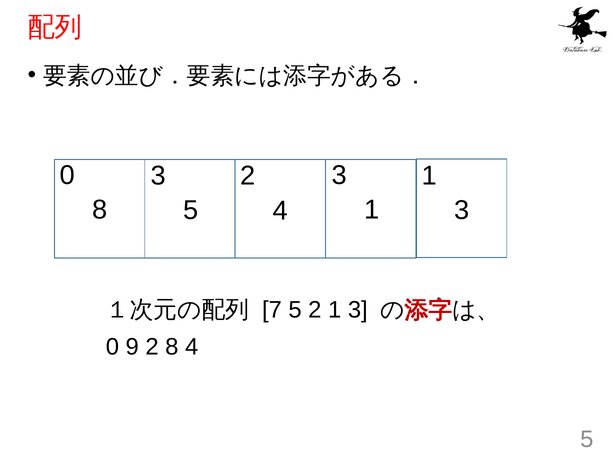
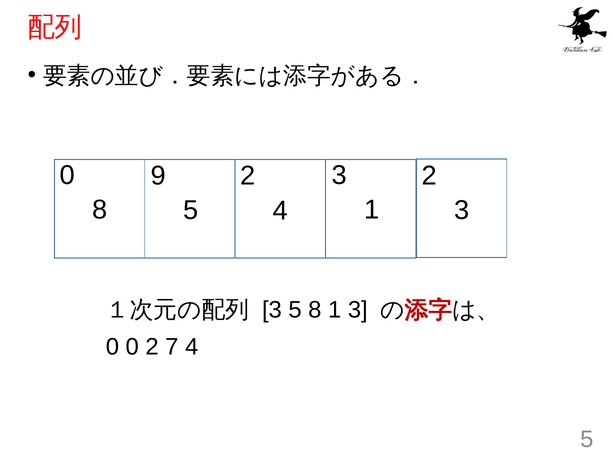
0 3: 3 -> 9 (158, 176)
3 1: 1 -> 2 (429, 176)
7: 7 -> 3 (272, 310)
5 2: 2 -> 8 (315, 310)
0 9: 9 -> 0 (132, 348)
2 8: 8 -> 7 (172, 348)
